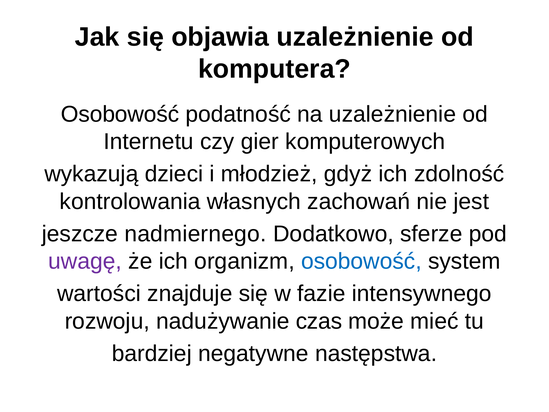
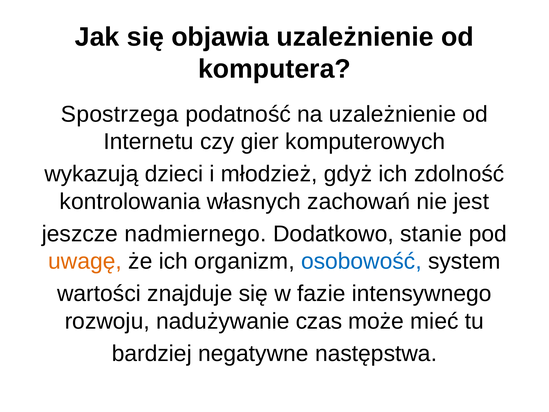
Osobowość: Osobowość -> Spostrzega (120, 114)
sferze: sferze -> stanie (431, 234)
uwagę colour: purple -> orange (85, 261)
